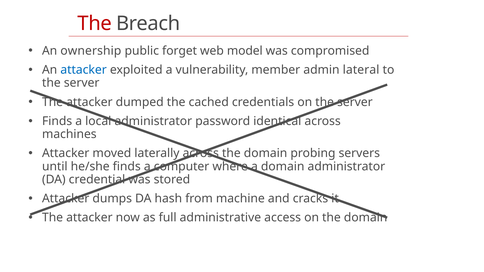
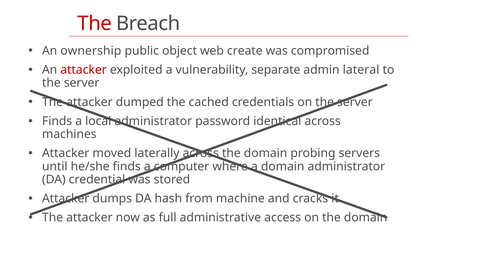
forget: forget -> object (180, 51)
model: model -> create (245, 51)
attacker colour: blue -> red (84, 70)
member: member -> separate (276, 70)
